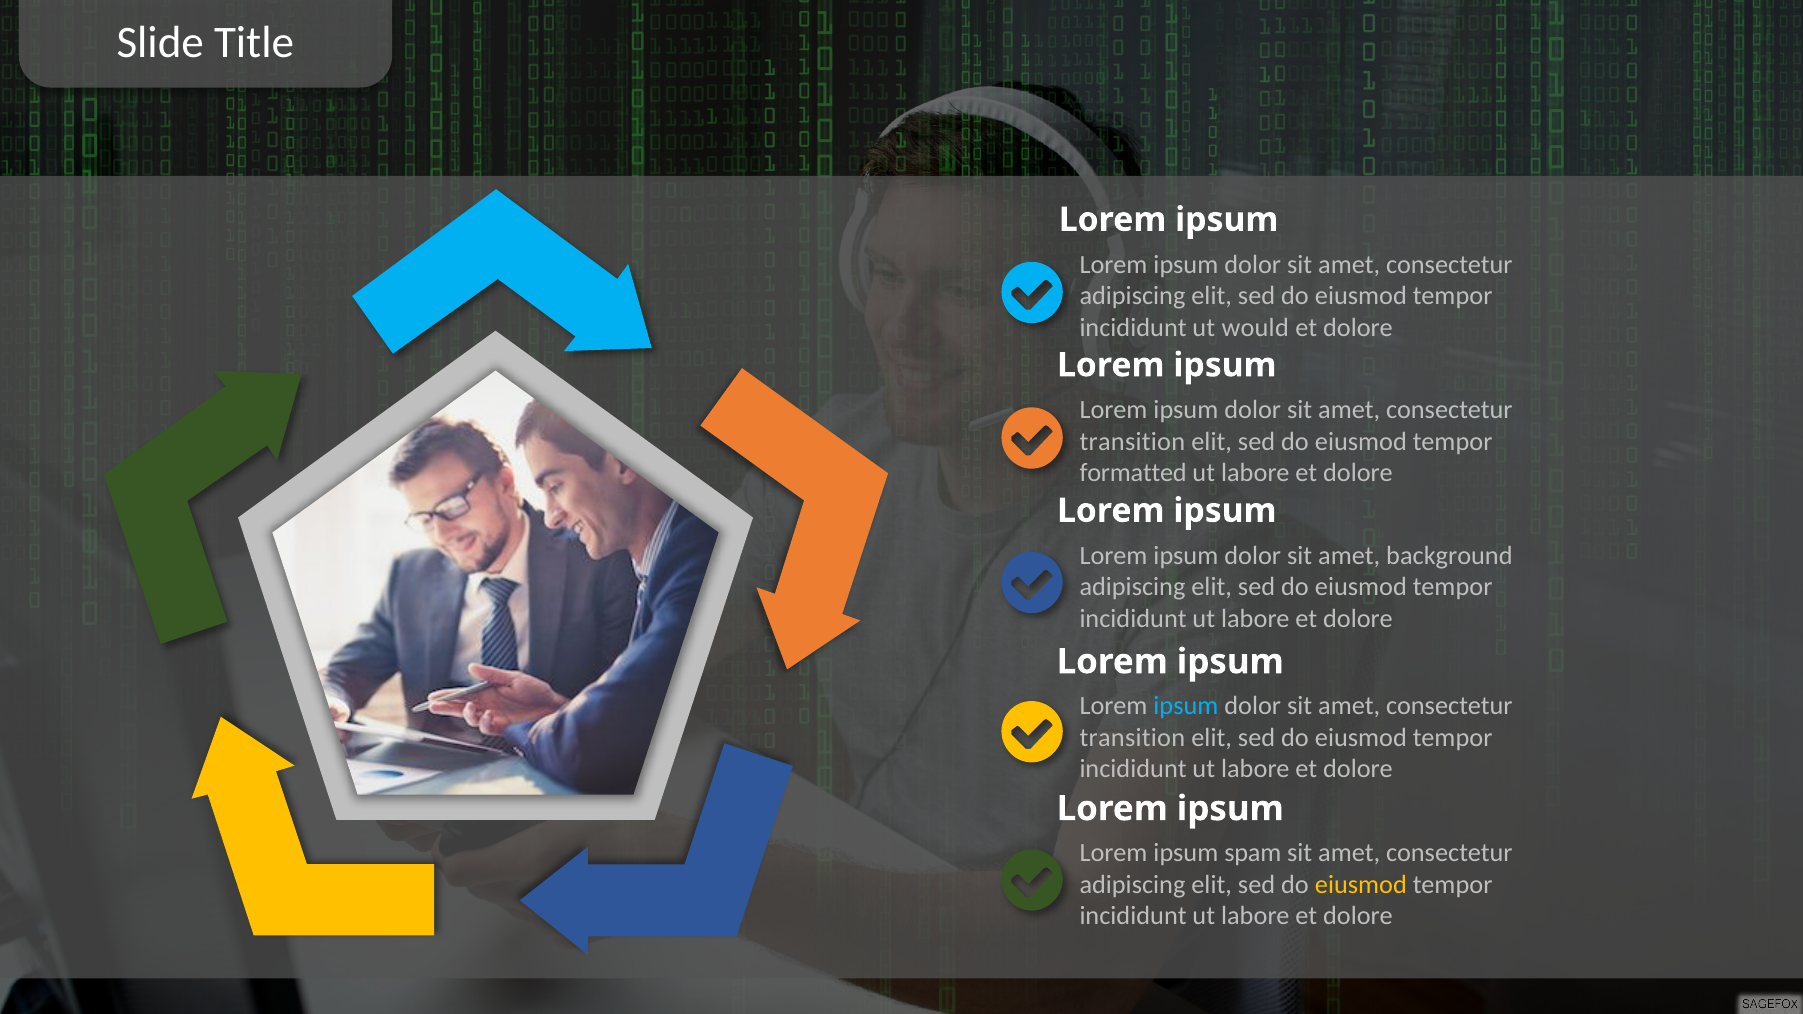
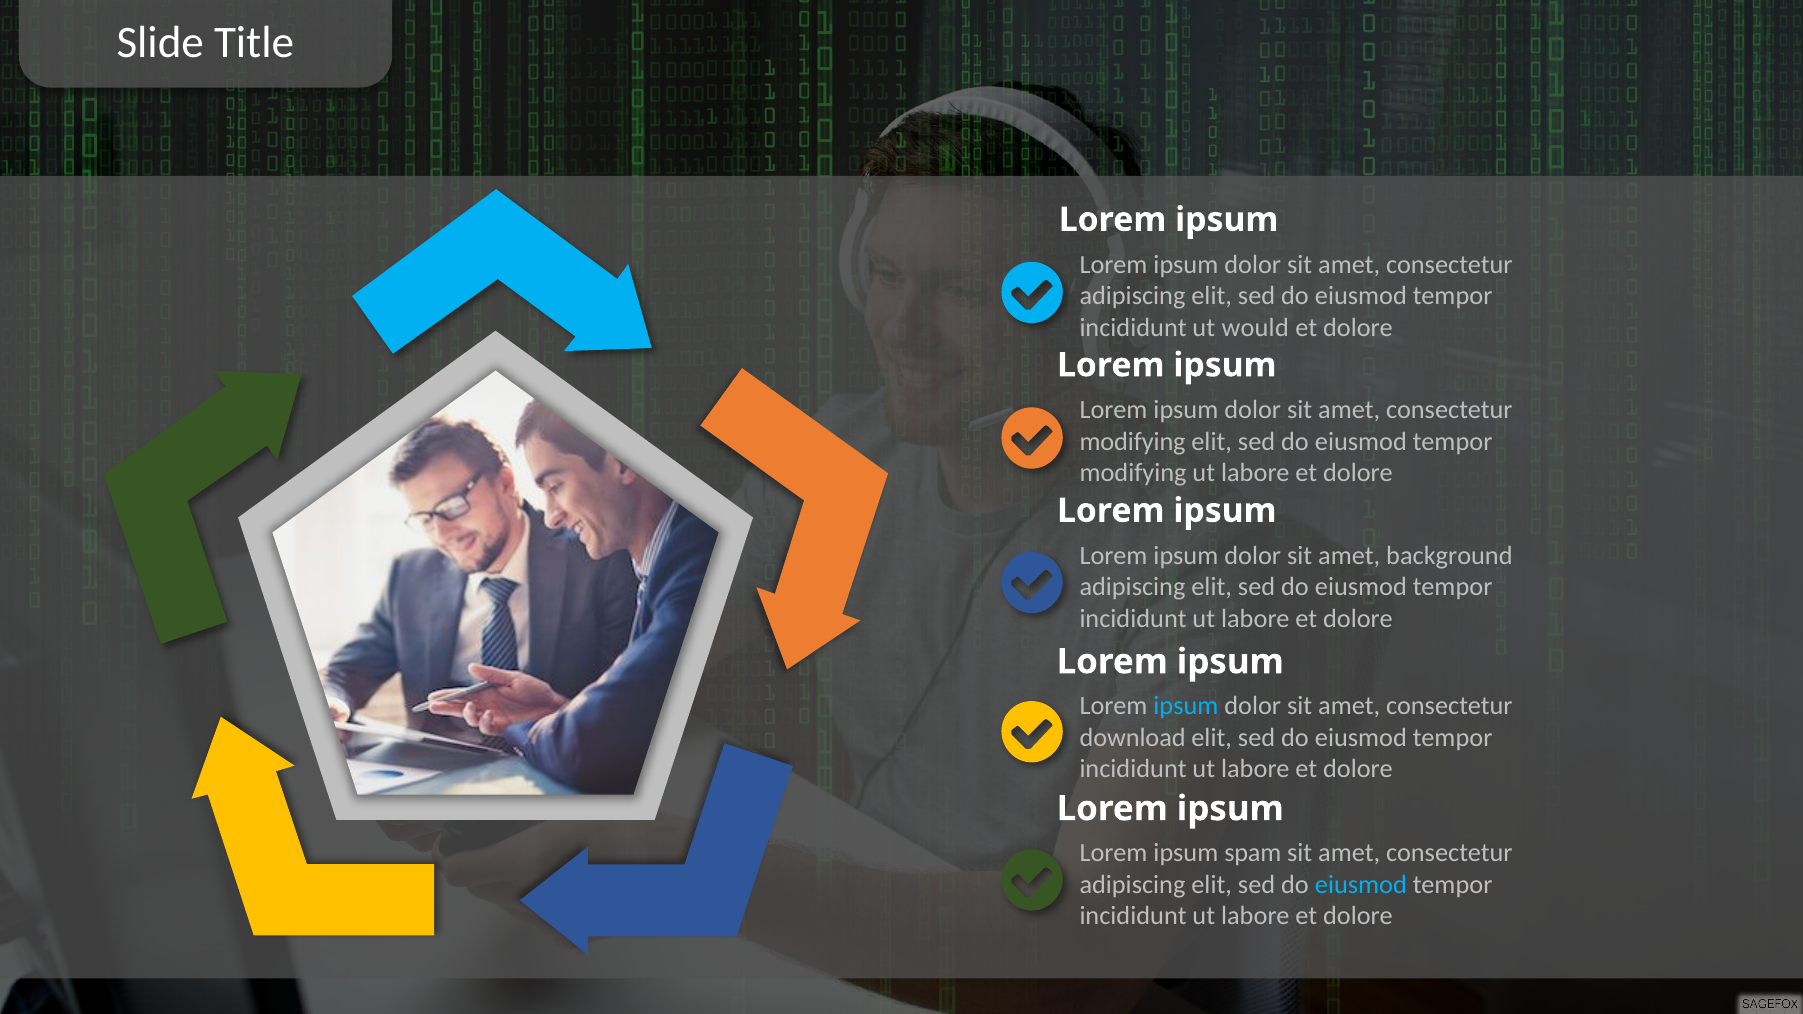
transition: transition -> modifying (1133, 442)
formatted: formatted -> modifying (1133, 473)
transition: transition -> download (1133, 738)
eiusmod colour: yellow -> light blue (1361, 885)
